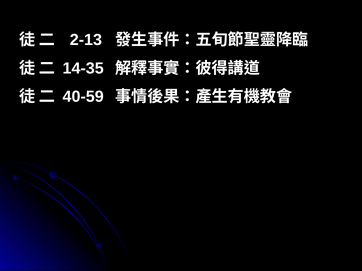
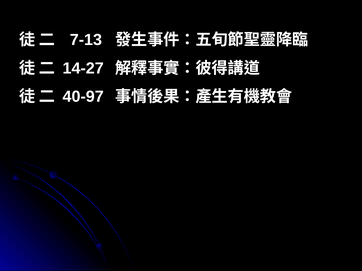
2-13: 2-13 -> 7-13 (86, 40)
14-35: 14-35 -> 14-27 (83, 68)
40-59: 40-59 -> 40-97 (83, 97)
